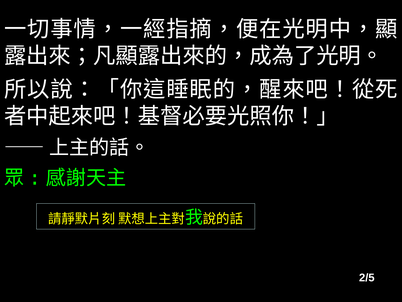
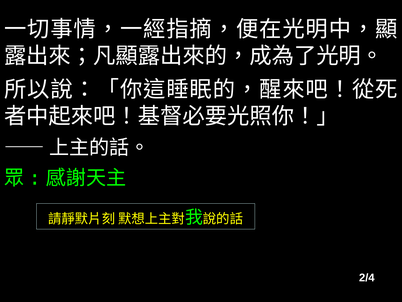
2/5: 2/5 -> 2/4 (367, 277)
